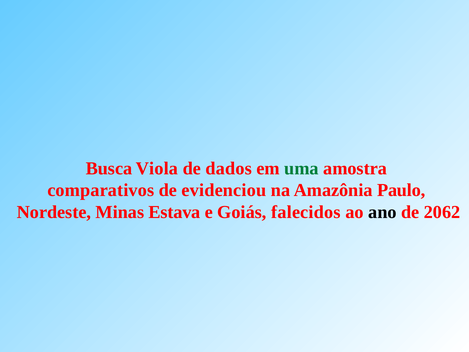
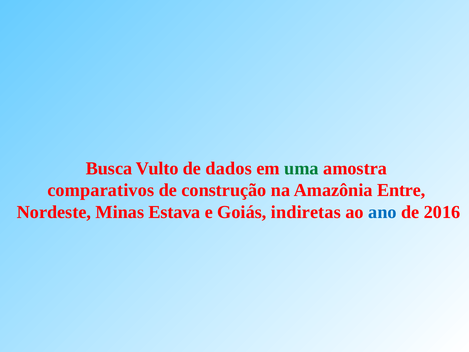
Viola: Viola -> Vulto (157, 168)
evidenciou: evidenciou -> construção (224, 190)
Paulo: Paulo -> Entre (401, 190)
falecidos: falecidos -> indiretas (306, 212)
ano colour: black -> blue (382, 212)
2062: 2062 -> 2016 (442, 212)
